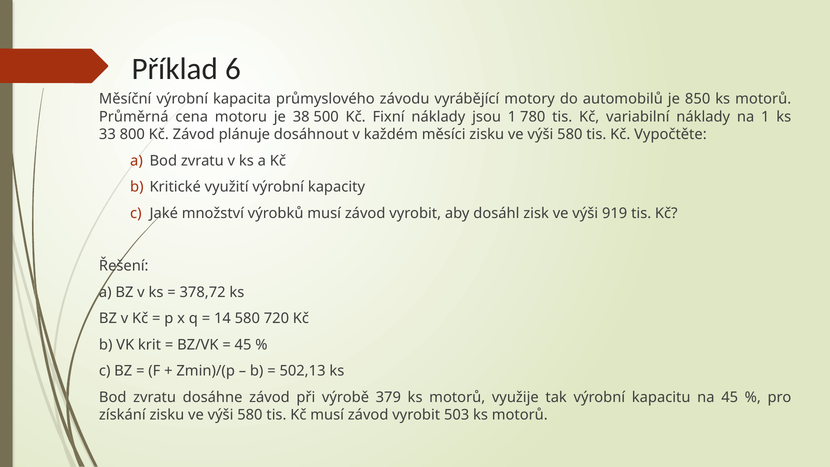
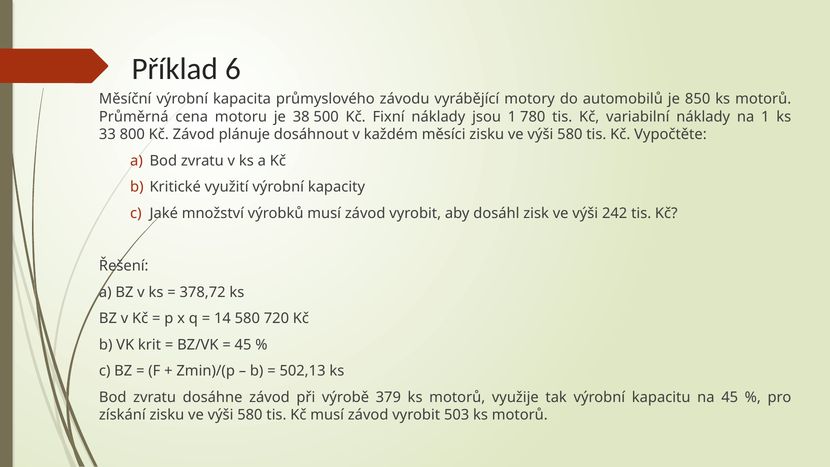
919: 919 -> 242 (615, 213)
